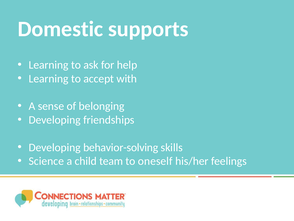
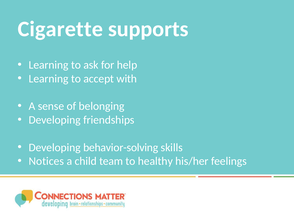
Domestic: Domestic -> Cigarette (60, 29)
Science: Science -> Notices (46, 161)
oneself: oneself -> healthy (155, 161)
